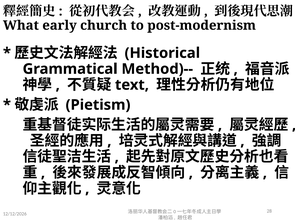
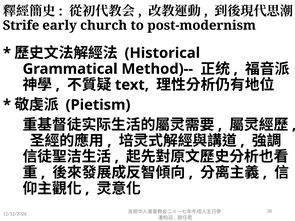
What: What -> Strife (21, 25)
